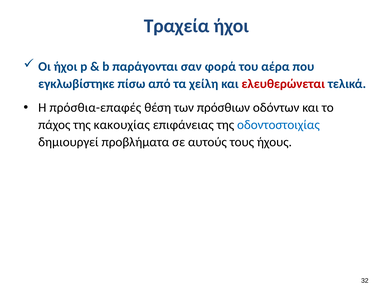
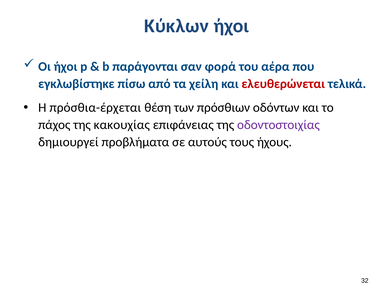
Τραχεία: Τραχεία -> Κύκλων (176, 26)
πρόσθια-επαφές: πρόσθια-επαφές -> πρόσθια-έρχεται (95, 108)
οδοντοστοιχίας colour: blue -> purple (278, 125)
